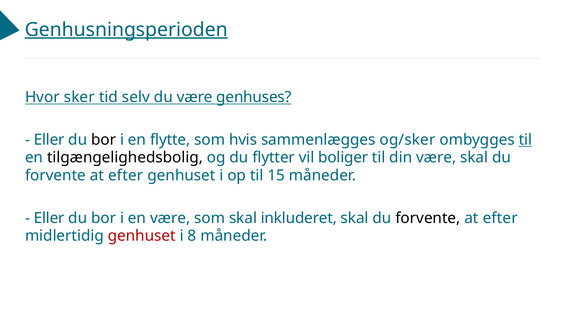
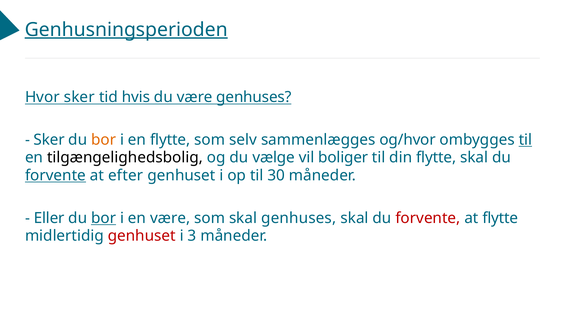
selv: selv -> hvis (136, 97)
Eller: Eller -> Sker (49, 140)
bor colour: black -> orange (104, 140)
hvis: hvis -> selv (243, 140)
og/sker: og/sker -> og/hvor (408, 140)
flytter: flytter -> vælge (274, 157)
din være: være -> flytte (436, 157)
forvente underline: none -> present (55, 175)
15: 15 -> 30 (276, 175)
bor underline: none -> present (104, 218)
skal inkluderet: inkluderet -> genhuses (299, 218)
forvente colour: black -> red (428, 218)
efter: efter -> flytte (500, 218)
8: 8 -> 3 (192, 236)
